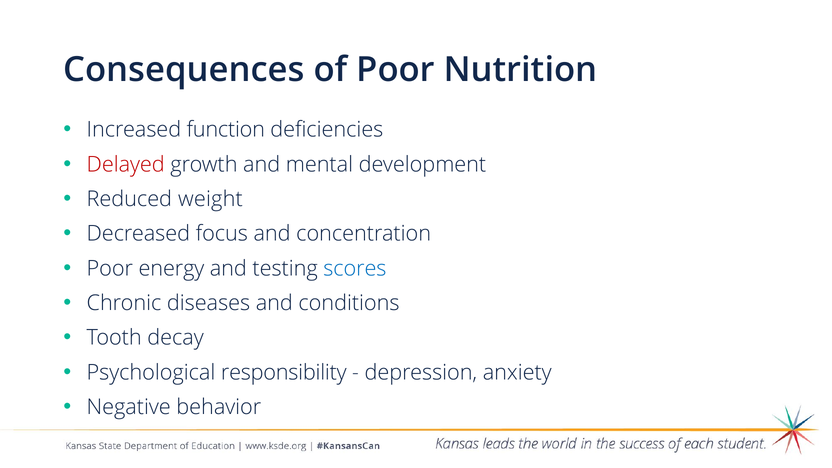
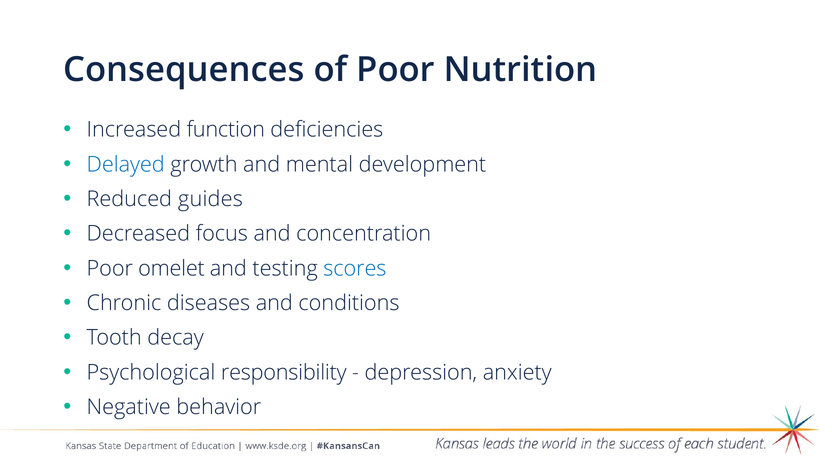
Delayed colour: red -> blue (126, 164)
weight: weight -> guides (210, 199)
energy: energy -> omelet (171, 268)
